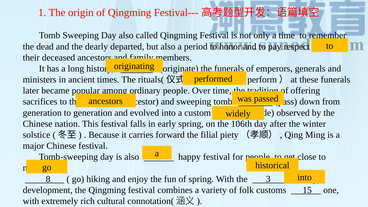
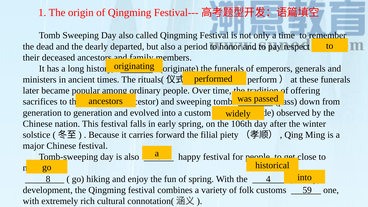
With the 3: 3 -> 4 (268, 179)
15: 15 -> 59 (307, 190)
